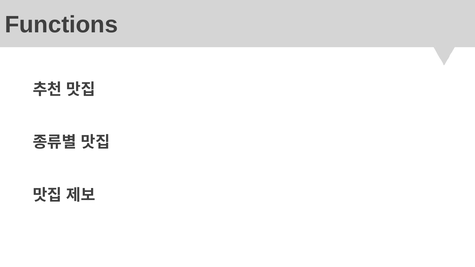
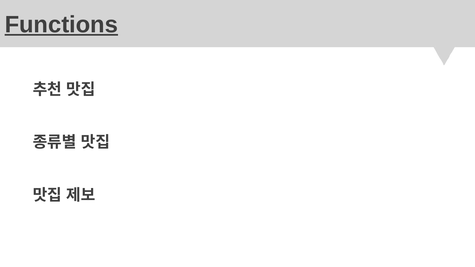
Functions underline: none -> present (61, 25)
